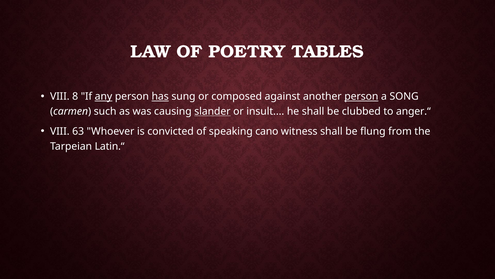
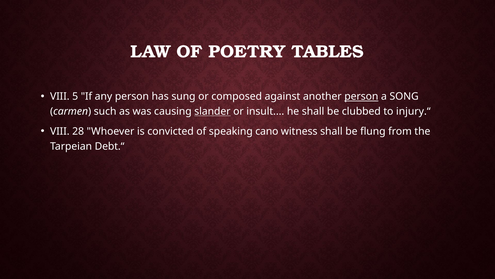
8: 8 -> 5 (75, 96)
any underline: present -> none (103, 96)
has underline: present -> none (160, 96)
anger.“: anger.“ -> injury.“ (413, 111)
63: 63 -> 28 (78, 131)
Latin.“: Latin.“ -> Debt.“ (110, 146)
